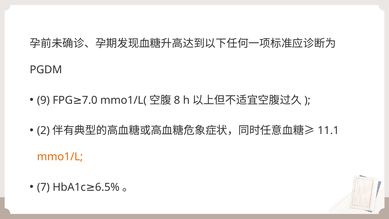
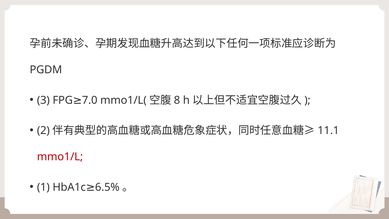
9: 9 -> 3 (43, 100)
mmo1/L colour: orange -> red (60, 157)
7: 7 -> 1 (43, 187)
